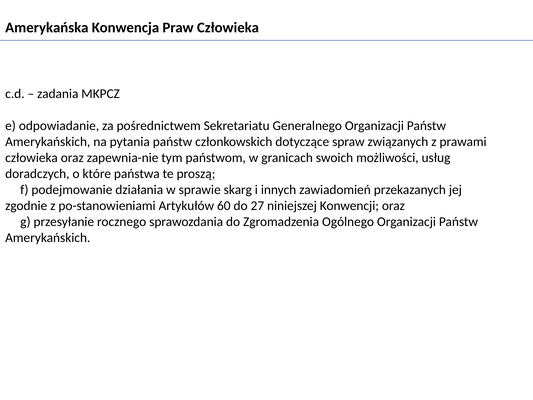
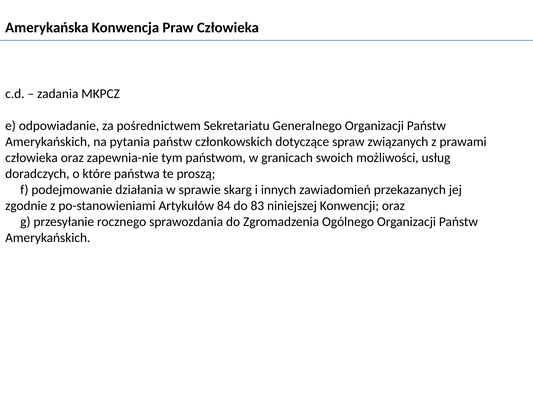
60: 60 -> 84 (224, 206)
27: 27 -> 83 (257, 206)
